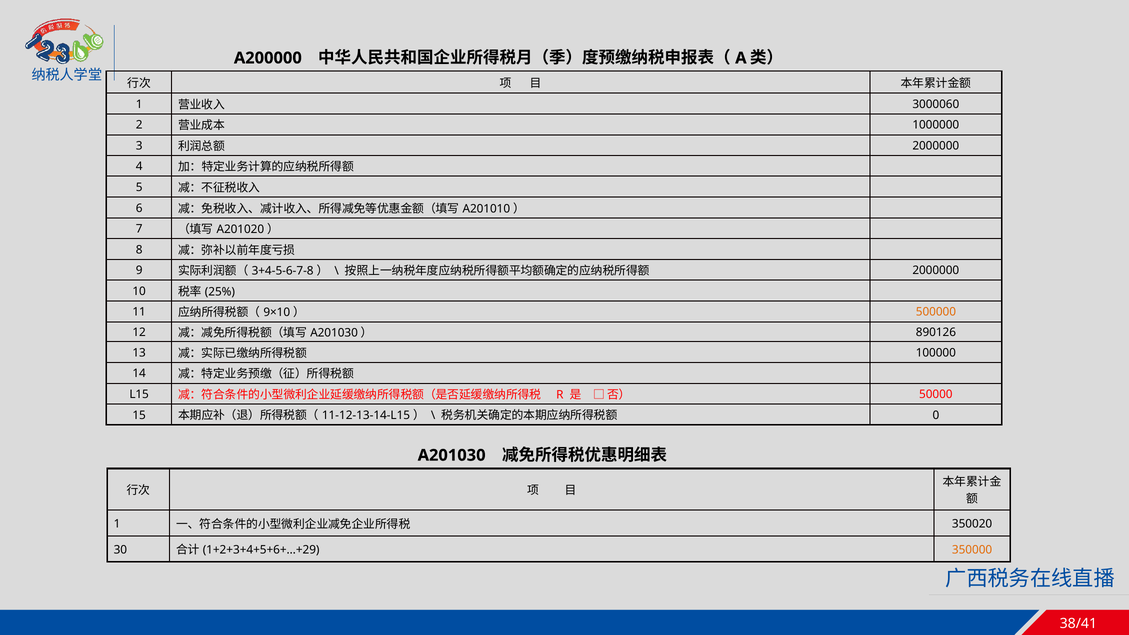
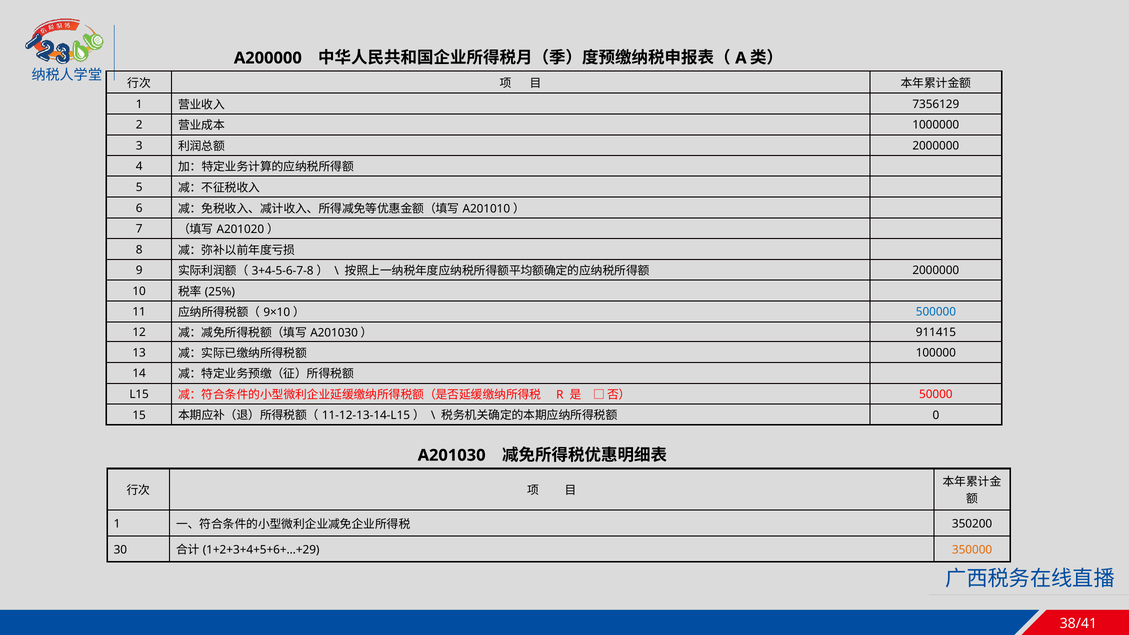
3000060: 3000060 -> 7356129 (936, 104)
500000 colour: orange -> blue (936, 312)
890126: 890126 -> 911415 (936, 332)
350020: 350020 -> 350200 (972, 524)
